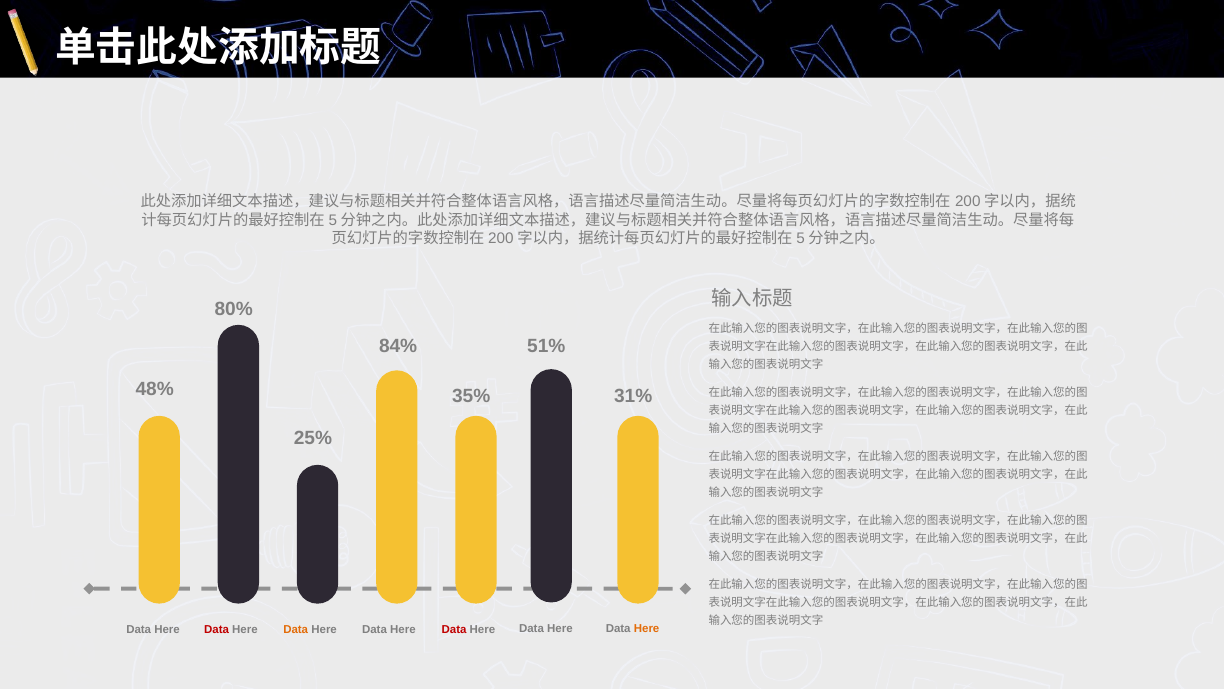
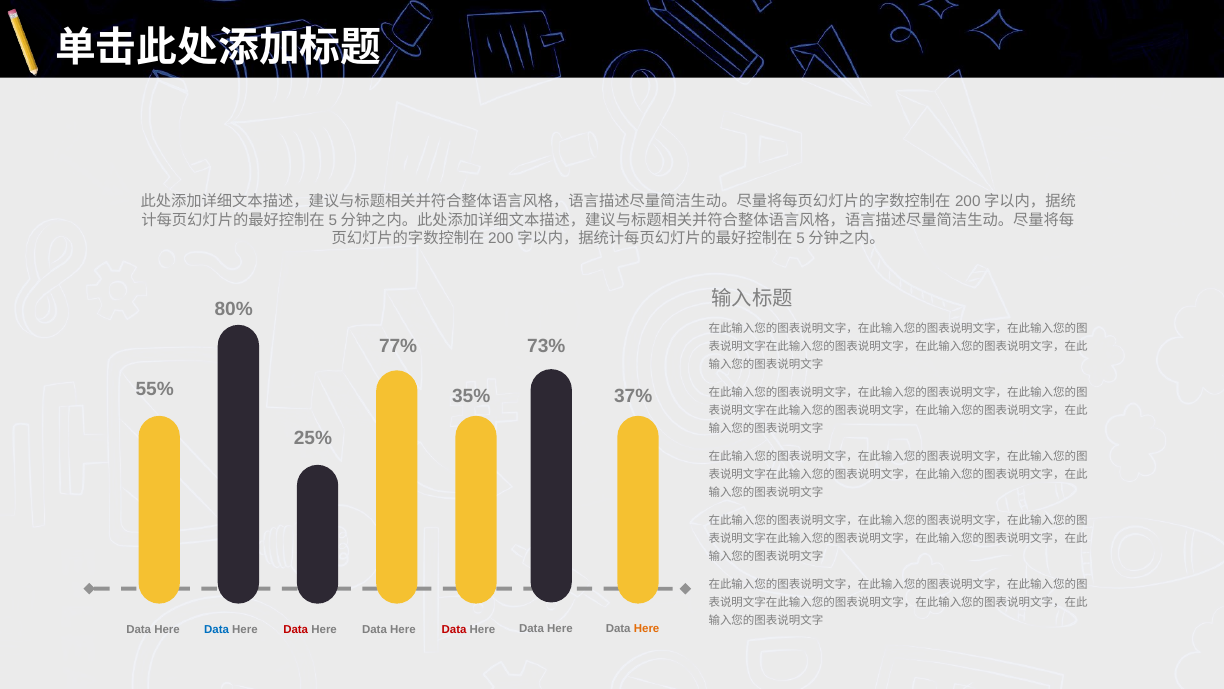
51%: 51% -> 73% (546, 346)
84%: 84% -> 77% (398, 346)
48%: 48% -> 55% (155, 389)
31%: 31% -> 37% (633, 396)
Data colour: red -> blue (217, 629)
Data colour: orange -> red (296, 629)
